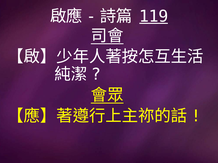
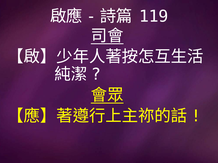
119 underline: present -> none (154, 16)
